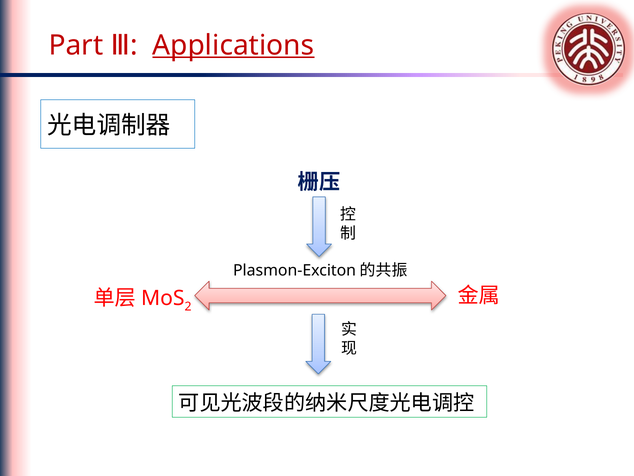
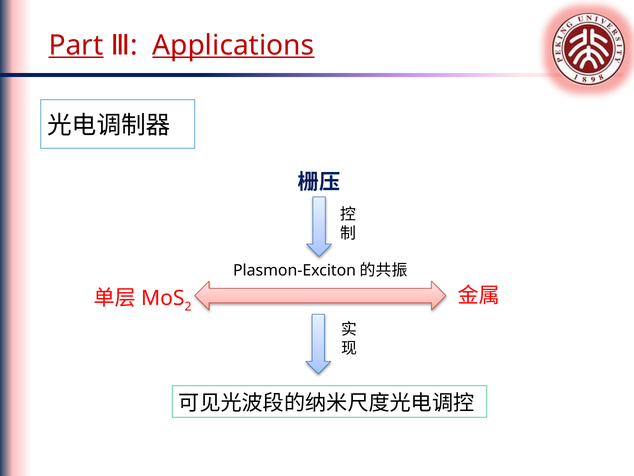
Part underline: none -> present (76, 45)
